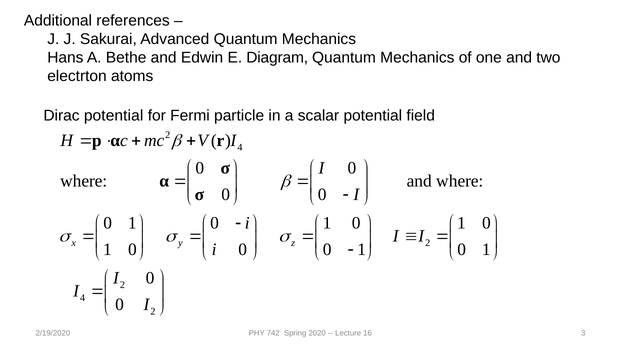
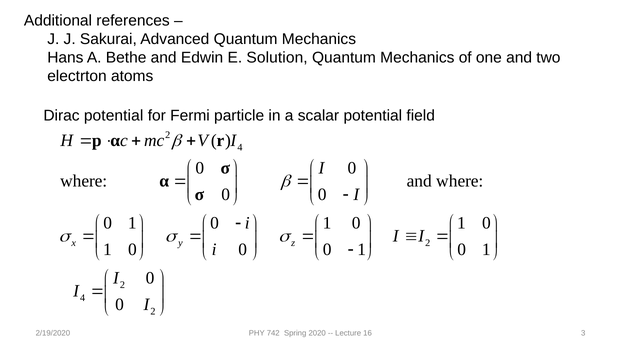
Diagram: Diagram -> Solution (277, 58)
